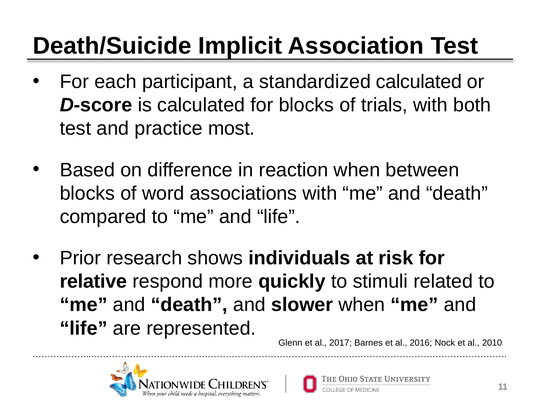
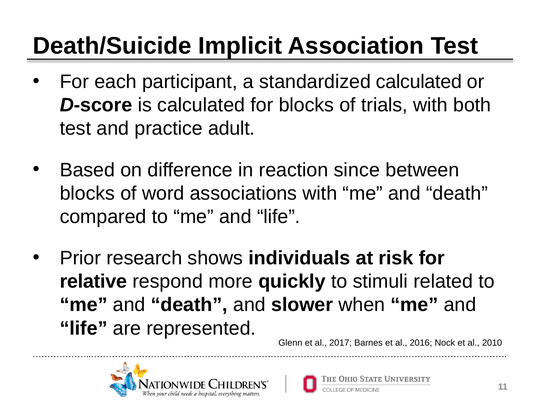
most: most -> adult (232, 129)
reaction when: when -> since (357, 170)
